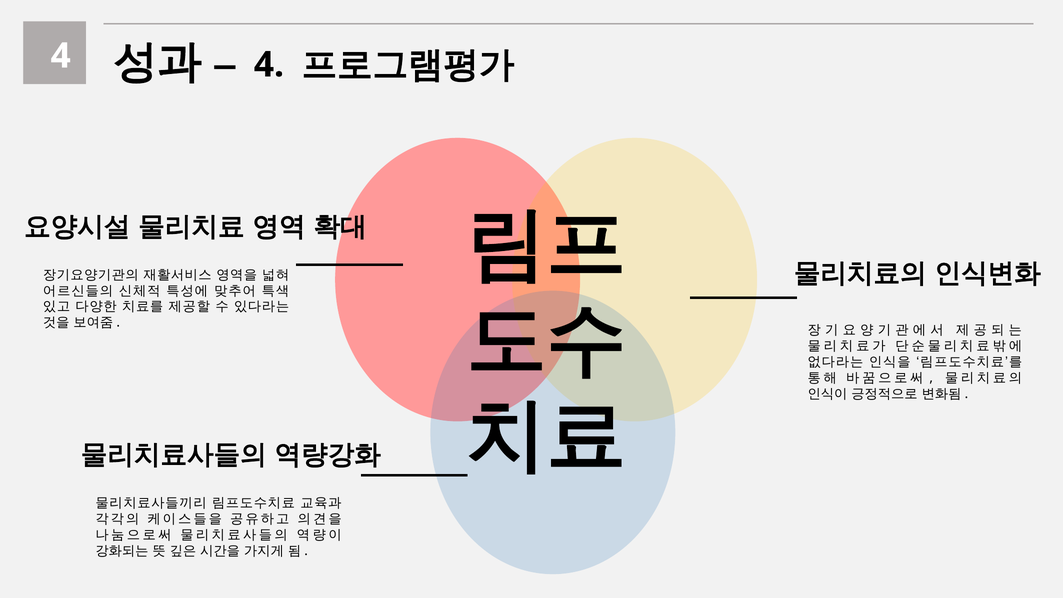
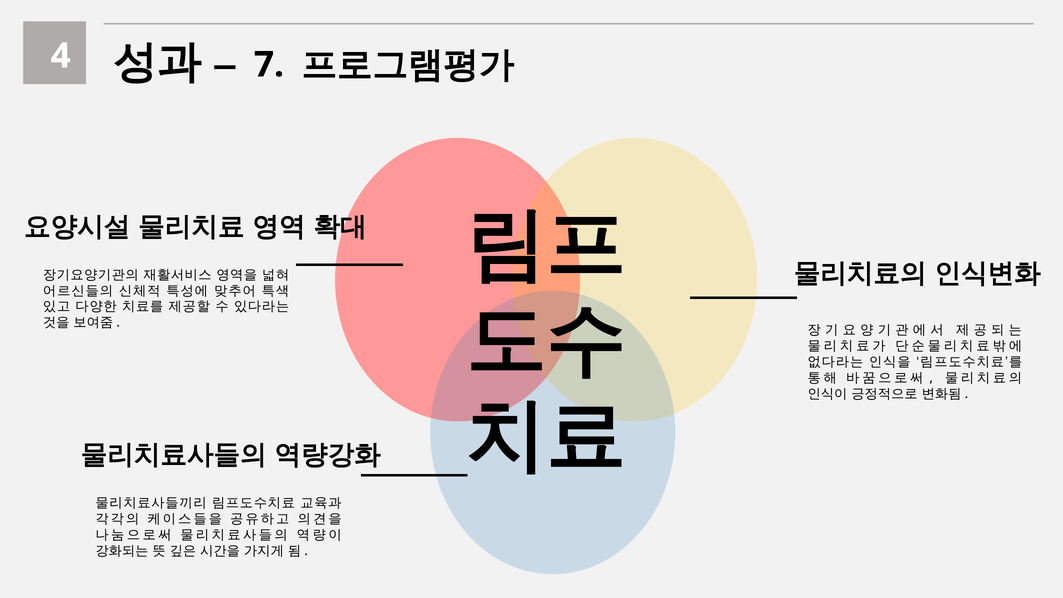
4: 4 -> 7 (269, 65)
